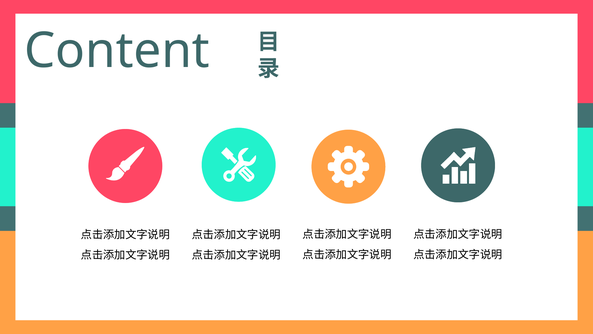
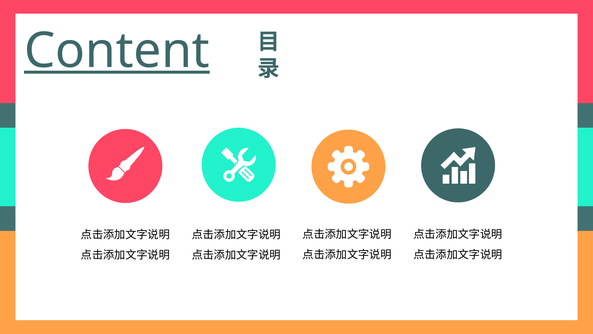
Content underline: none -> present (117, 51)
